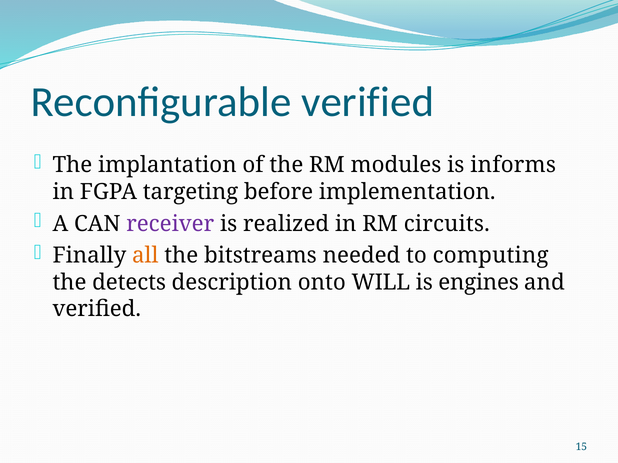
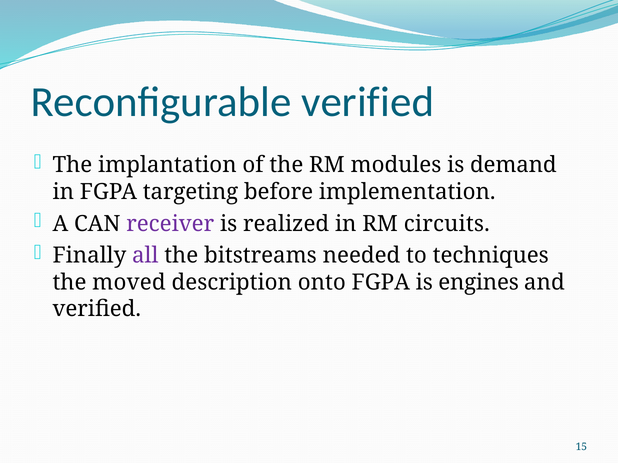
informs: informs -> demand (513, 165)
all colour: orange -> purple (145, 256)
computing: computing -> techniques (491, 256)
detects: detects -> moved (129, 283)
onto WILL: WILL -> FGPA (381, 283)
